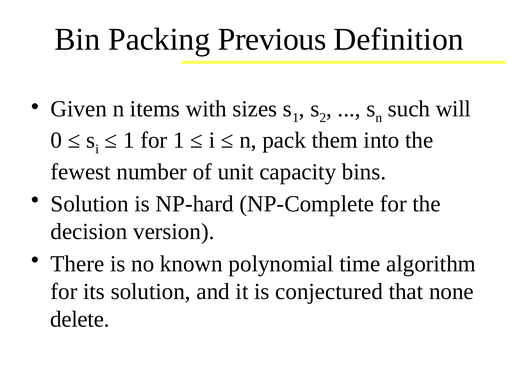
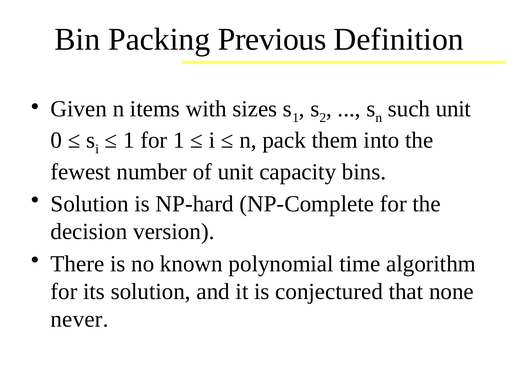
such will: will -> unit (453, 109)
delete: delete -> never (80, 320)
